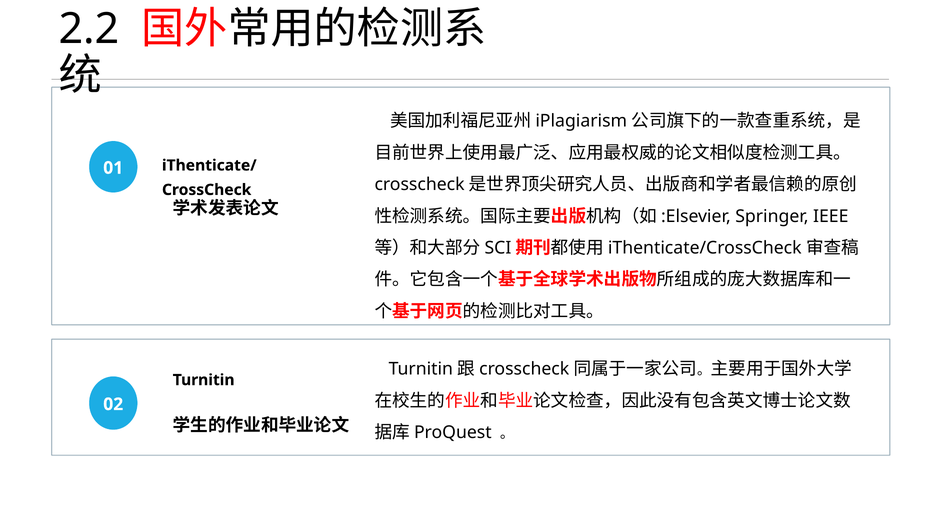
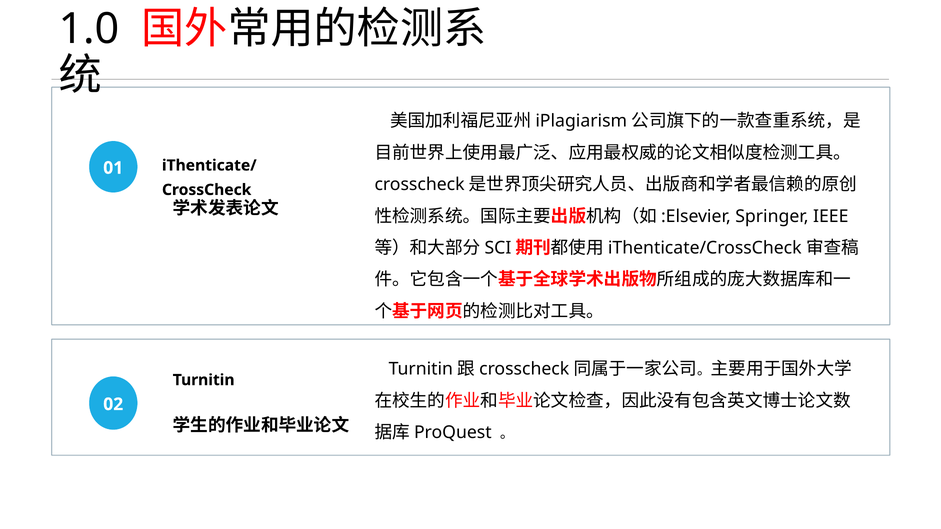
2.2: 2.2 -> 1.0 (89, 29)
